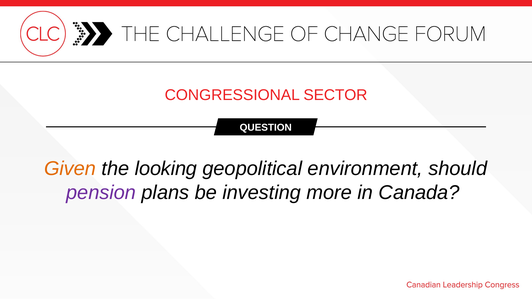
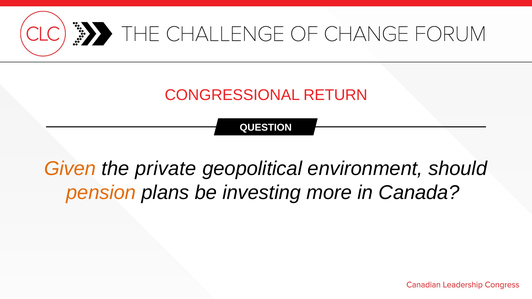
SECTOR: SECTOR -> RETURN (335, 95)
looking: looking -> private (166, 169)
pension colour: purple -> orange (101, 193)
